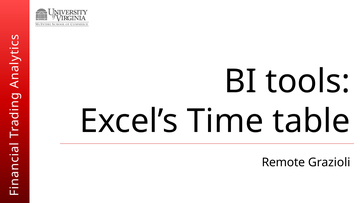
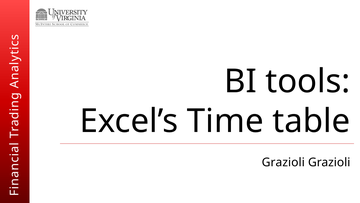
Remote: Remote -> Grazioli (283, 162)
